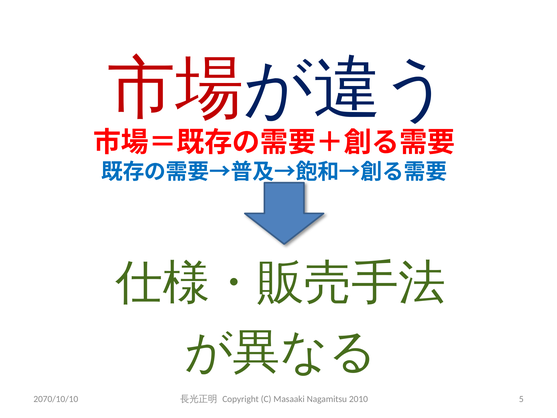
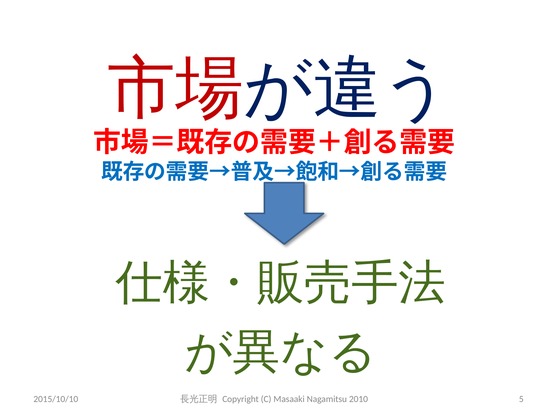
2070/10/10: 2070/10/10 -> 2015/10/10 (56, 399)
